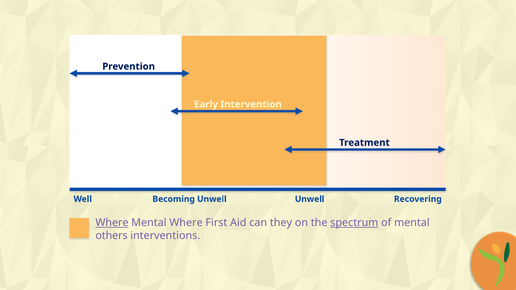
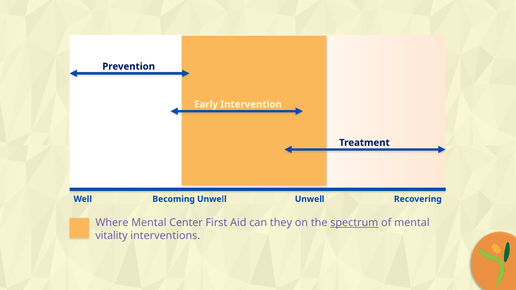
Where underline: present -> none (112, 223)
Mental Where: Where -> Center (186, 223)
others: others -> vitality (112, 236)
